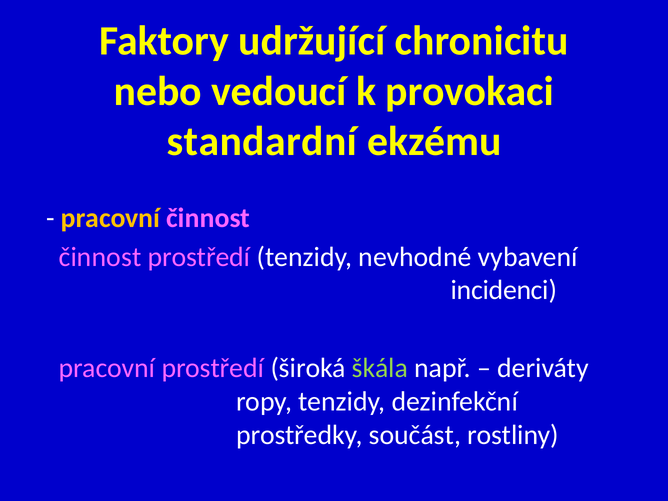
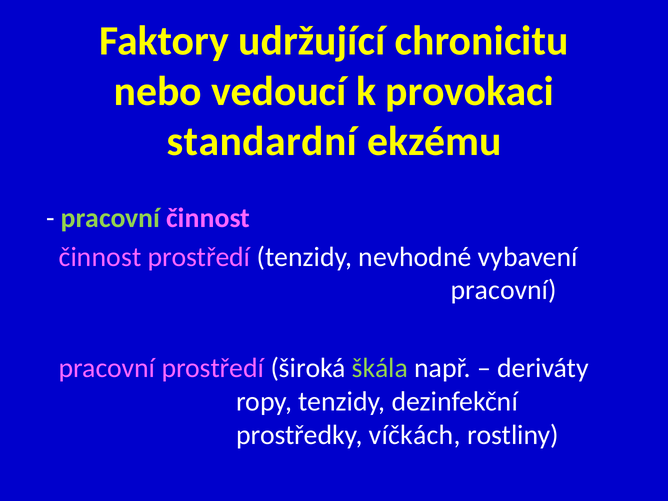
pracovní colour: yellow -> light green (110, 218)
incidenci: incidenci -> pracovní (504, 290)
součást: součást -> víčkách (415, 435)
